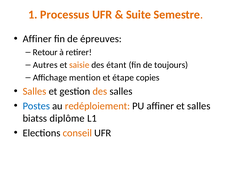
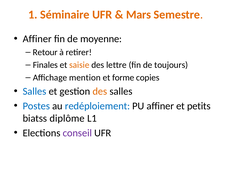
Processus: Processus -> Séminaire (65, 15)
Suite: Suite -> Mars (139, 15)
épreuves: épreuves -> moyenne (101, 39)
Autres: Autres -> Finales (45, 65)
étant: étant -> lettre (116, 65)
étape: étape -> forme (123, 77)
Salles colour: orange -> blue (35, 91)
redéploiement colour: orange -> blue (97, 106)
et salles: salles -> petits (199, 106)
conseil colour: orange -> purple (77, 133)
